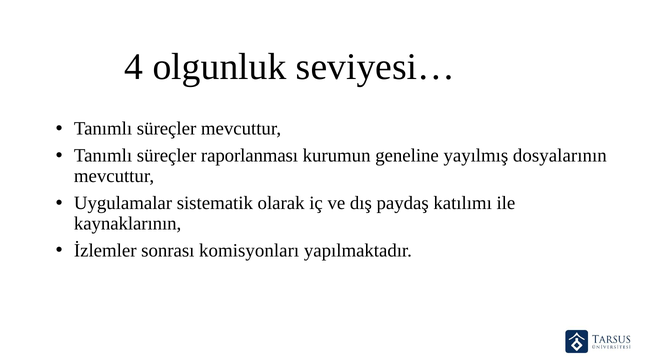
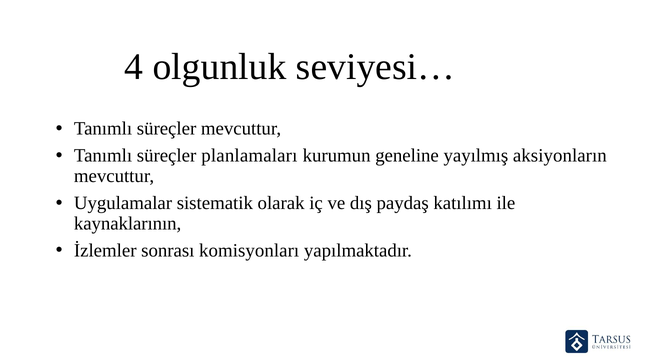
raporlanması: raporlanması -> planlamaları (249, 156)
dosyalarının: dosyalarının -> aksiyonların (560, 156)
